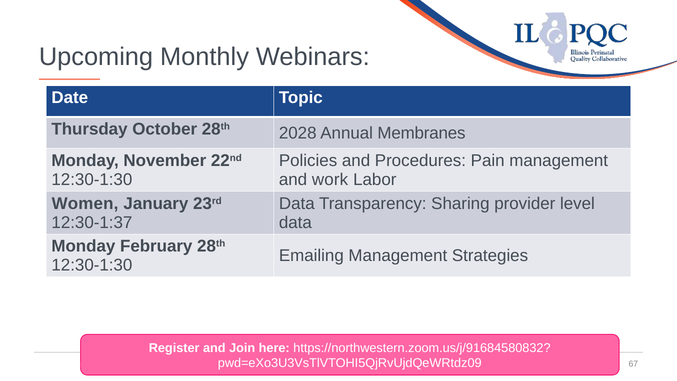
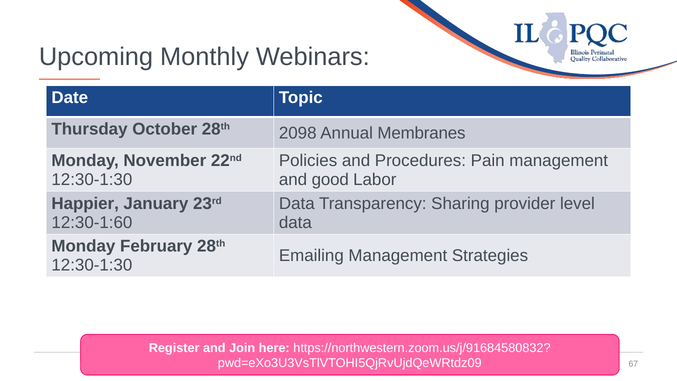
2028: 2028 -> 2098 (298, 133)
work: work -> good (330, 179)
Women: Women -> Happier (85, 203)
12:30-1:37: 12:30-1:37 -> 12:30-1:60 (92, 222)
